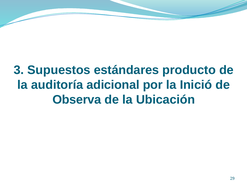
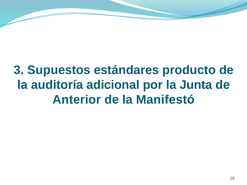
Inició: Inició -> Junta (196, 85)
Observa: Observa -> Anterior (77, 100)
Ubicación: Ubicación -> Manifestó (165, 100)
